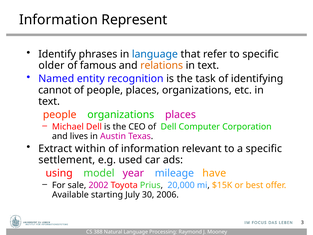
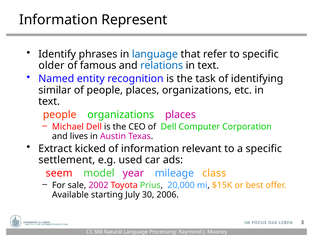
relations colour: orange -> blue (162, 65)
cannot: cannot -> similar (55, 90)
within: within -> kicked (90, 148)
using: using -> seem (59, 173)
have: have -> class (214, 173)
